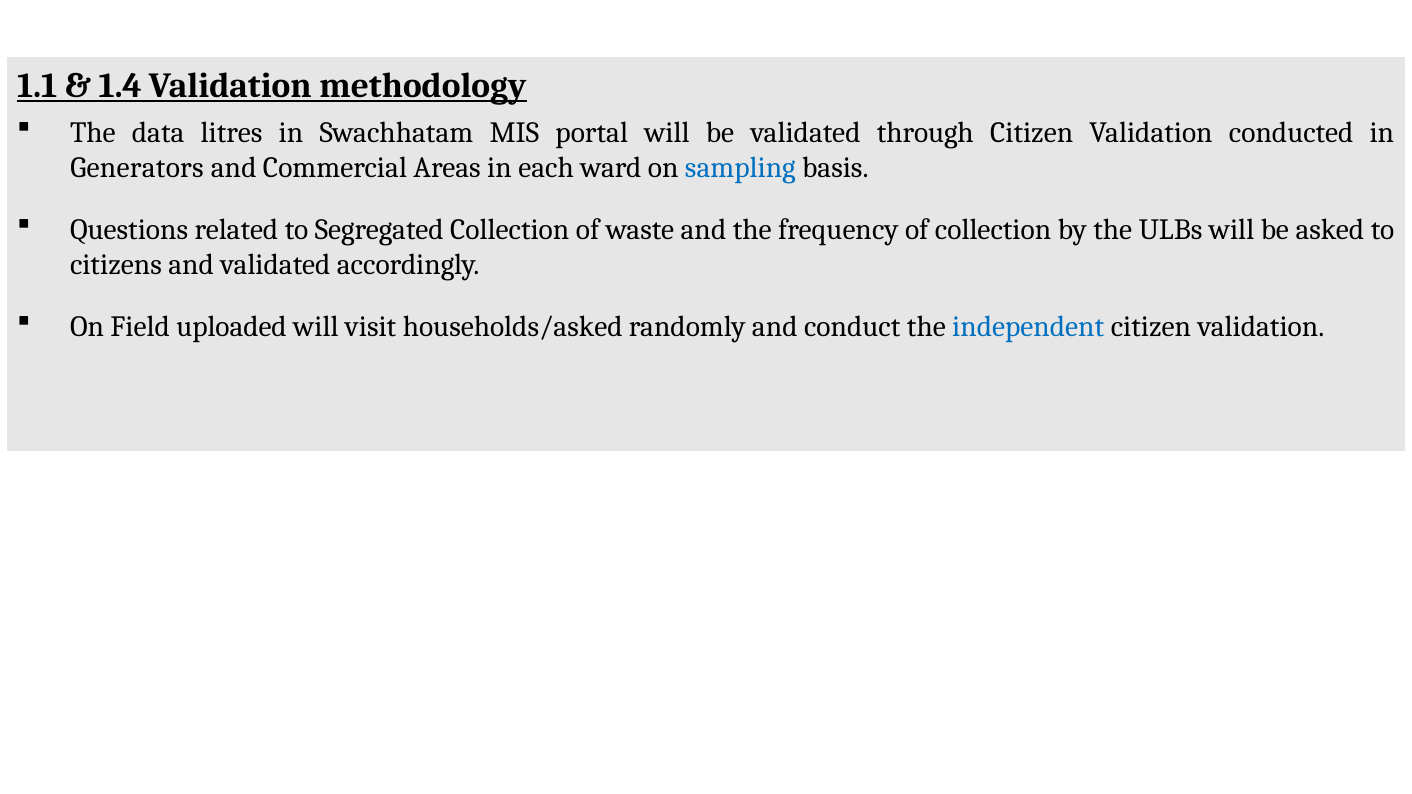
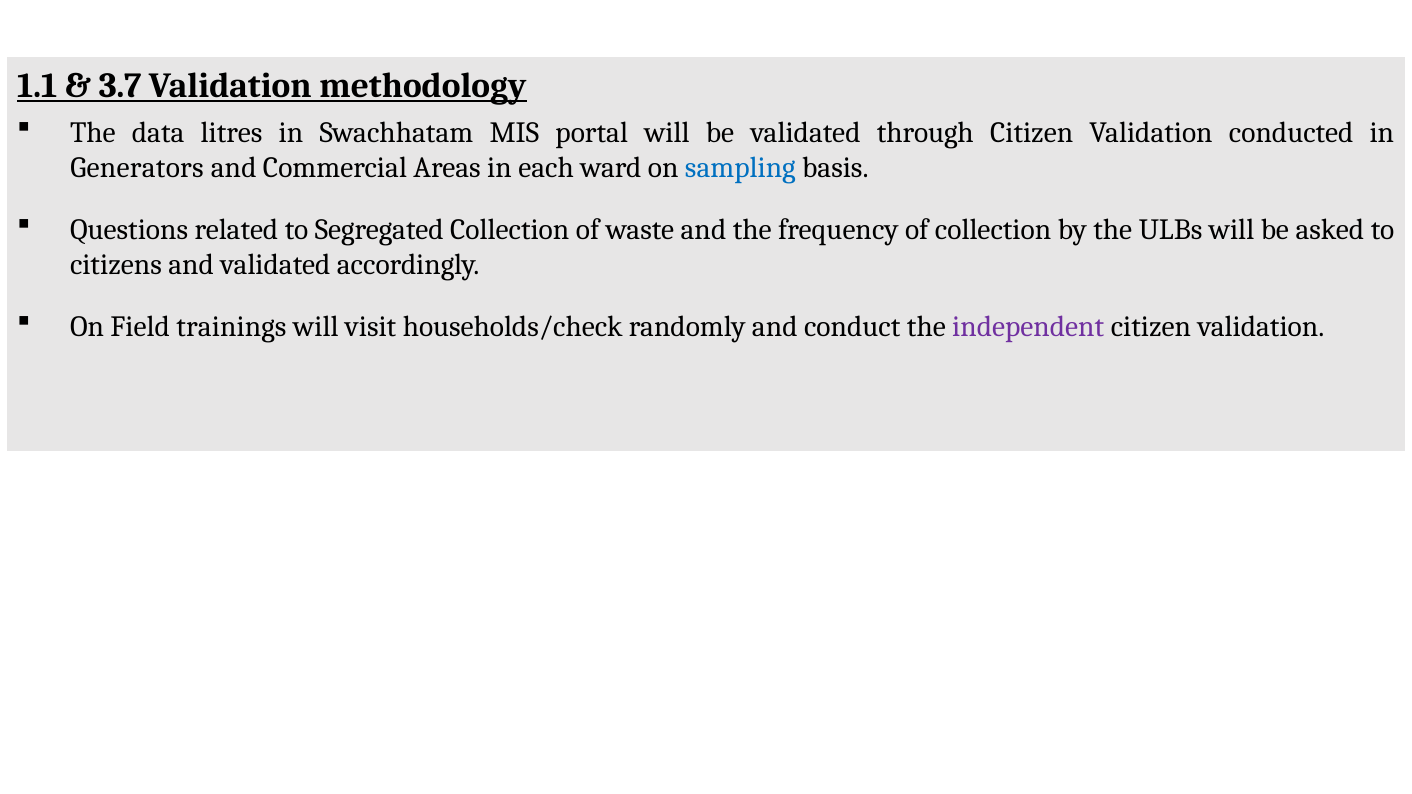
1.4: 1.4 -> 3.7 (120, 86)
uploaded: uploaded -> trainings (231, 327)
households/asked: households/asked -> households/check (513, 327)
independent colour: blue -> purple (1028, 327)
